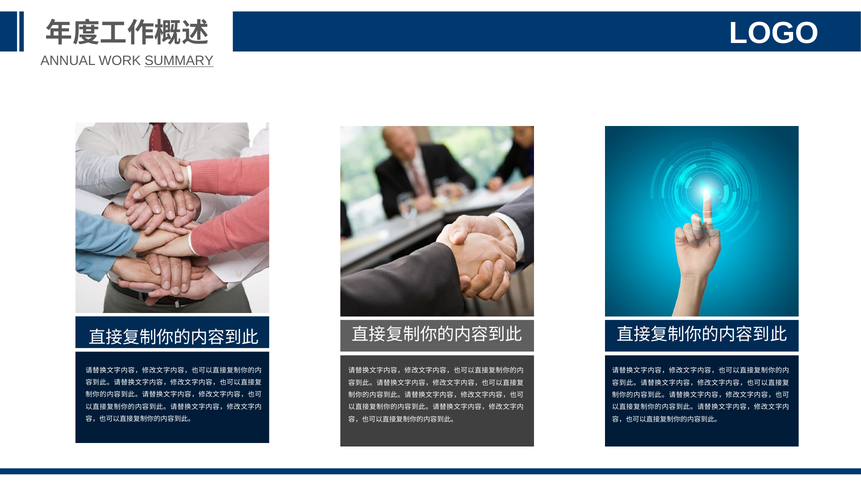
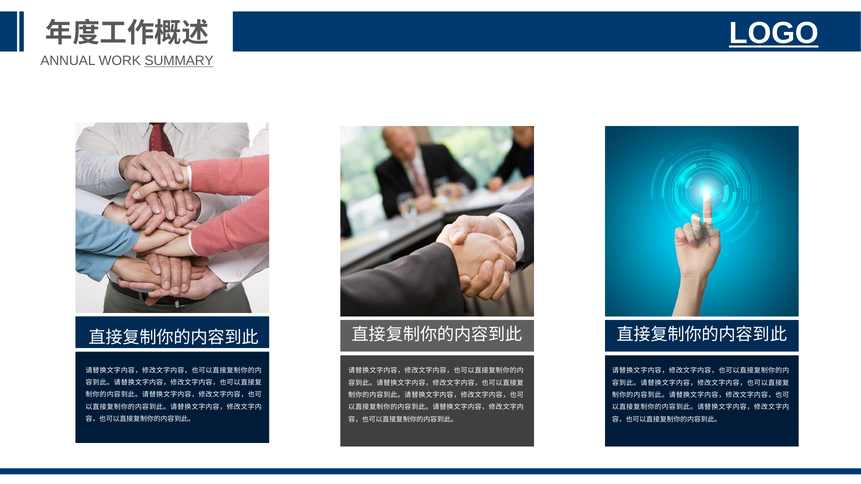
LOGO underline: none -> present (774, 33)
